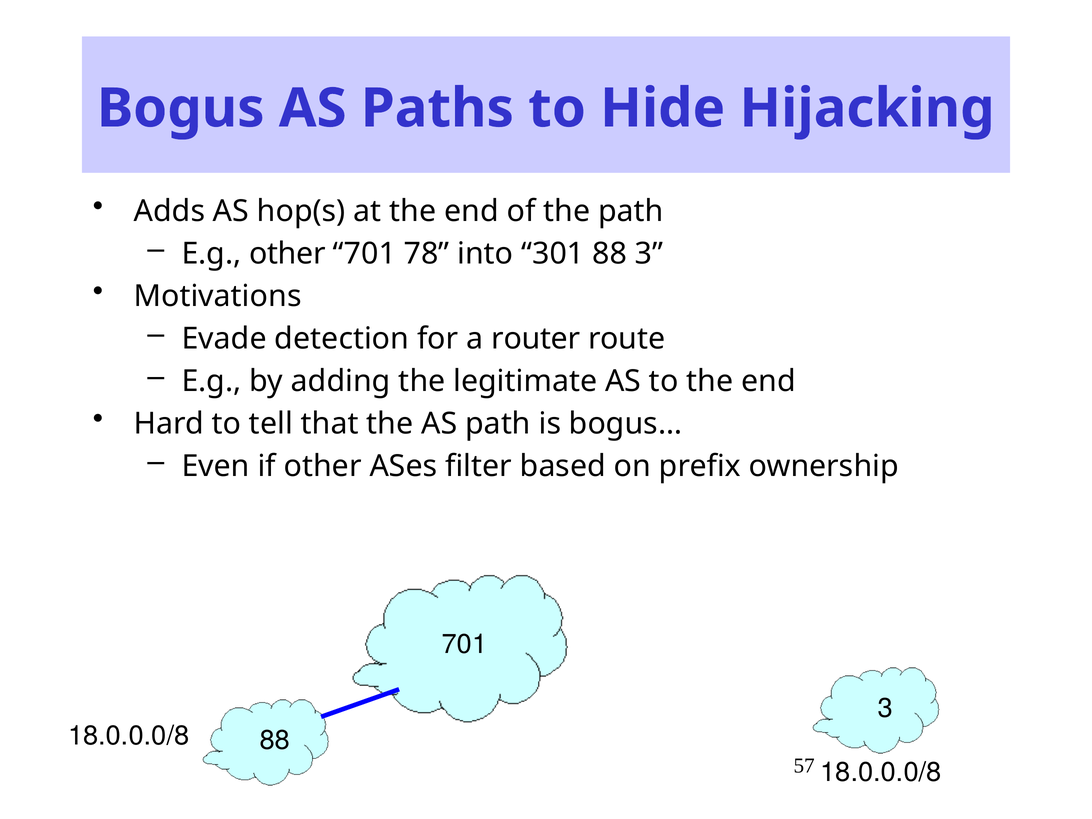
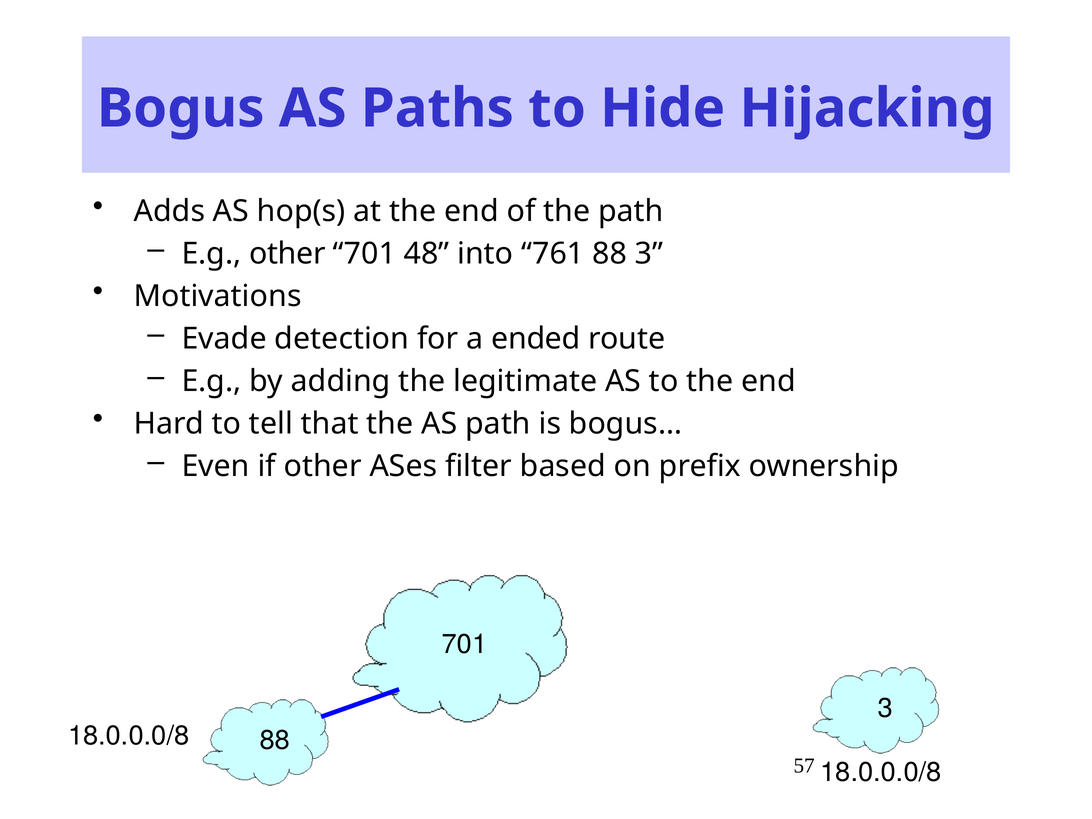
78: 78 -> 48 (427, 254)
301: 301 -> 761 (553, 254)
router: router -> ended (536, 339)
